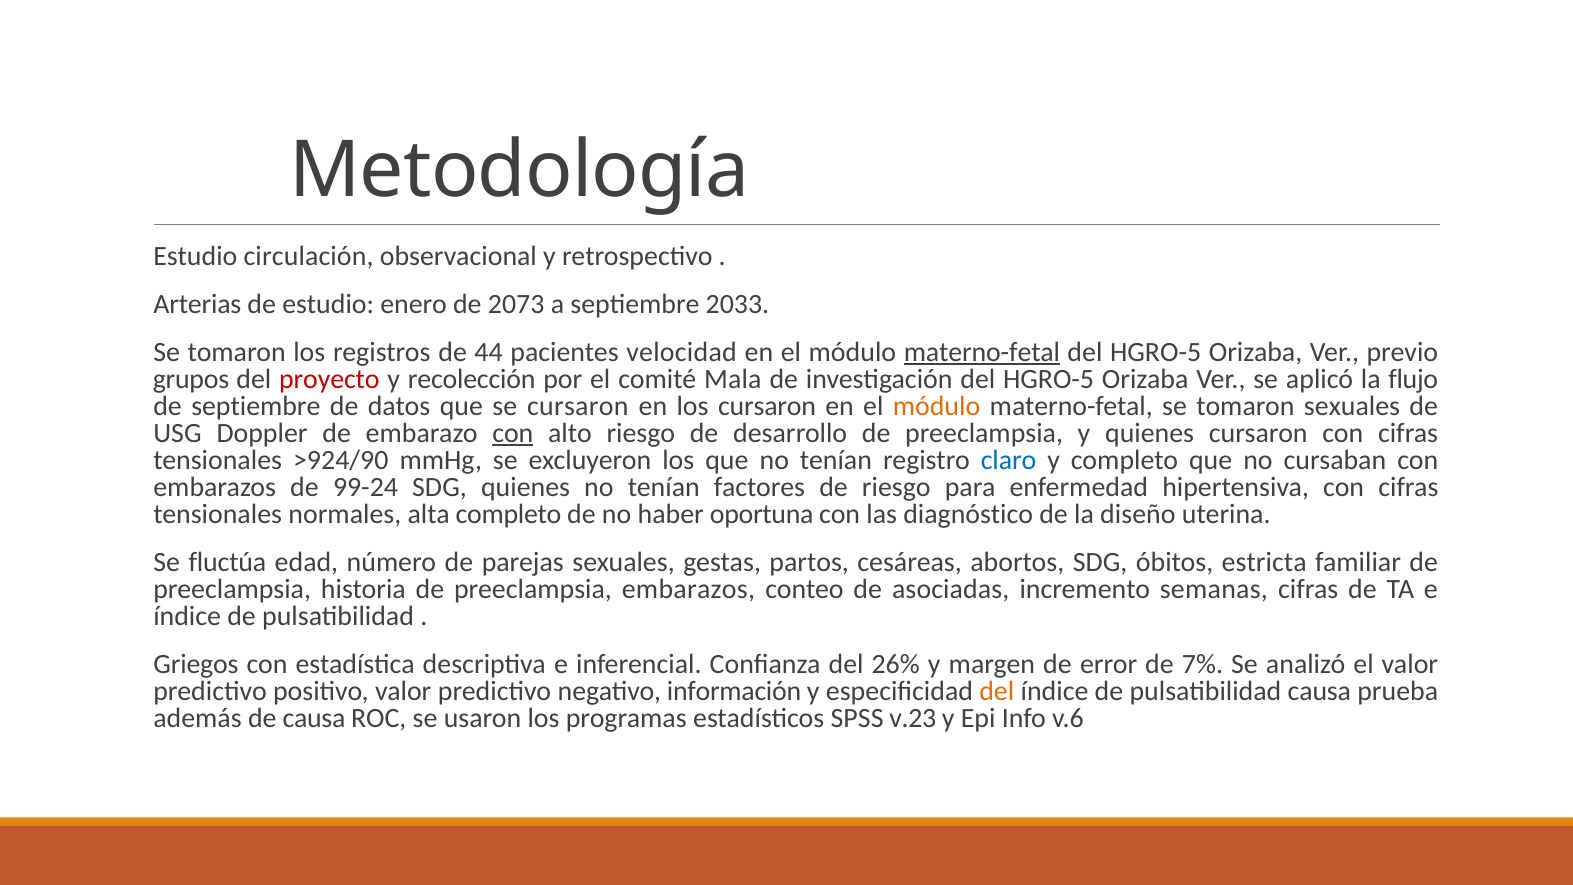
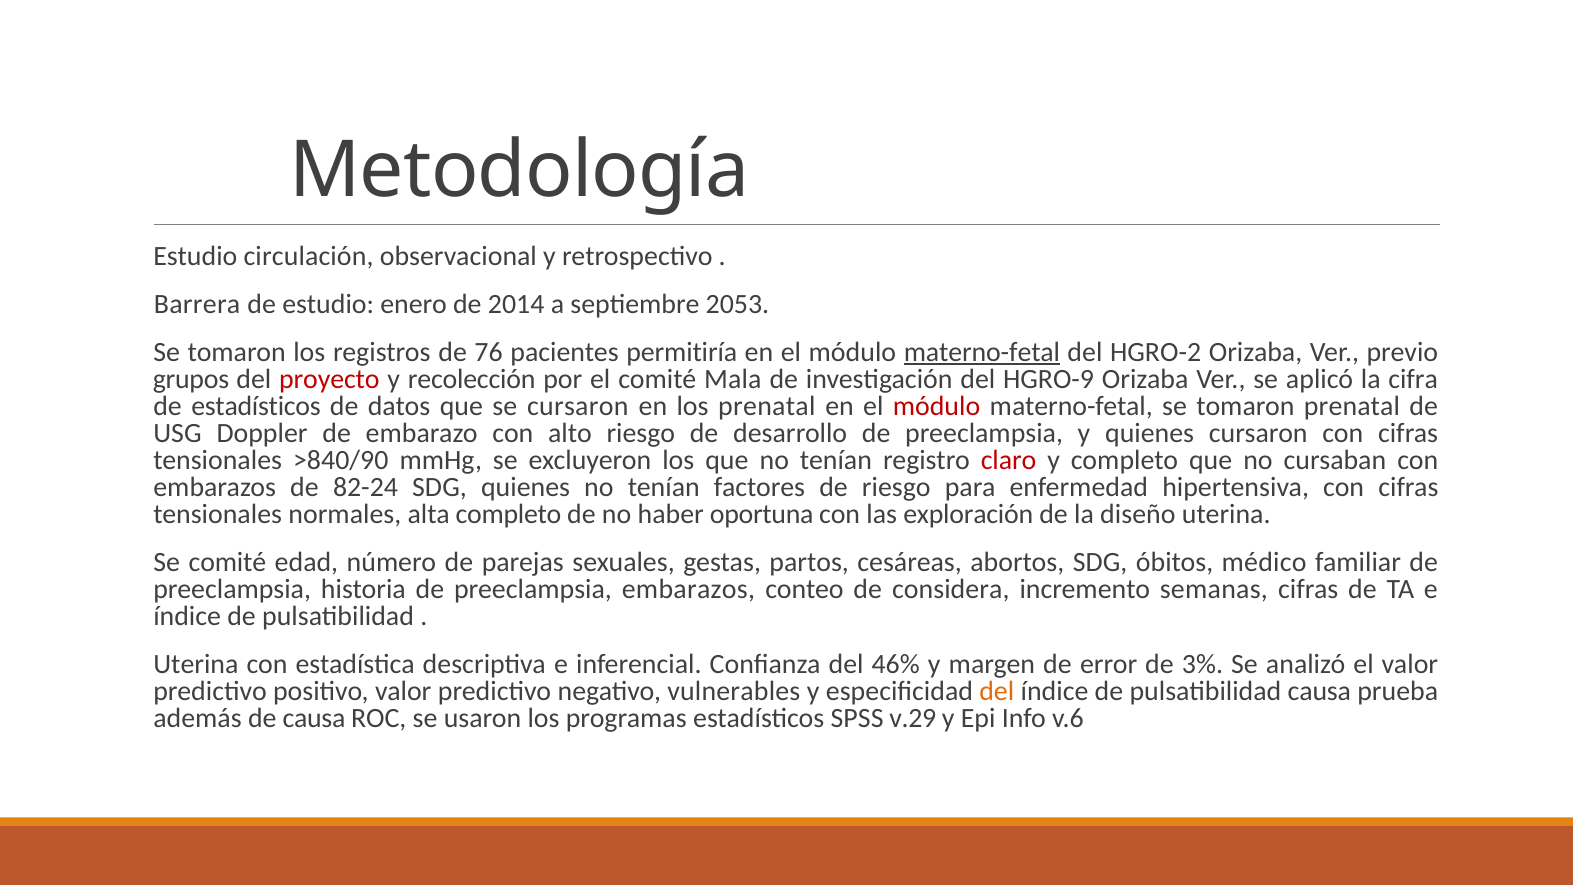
Arterias: Arterias -> Barrera (197, 304)
2073: 2073 -> 2014 (516, 304)
2033: 2033 -> 2053 (737, 304)
44: 44 -> 76 (488, 352)
velocidad: velocidad -> permitiría (682, 352)
HGRO-5: HGRO-5 -> HGRO-2 (1156, 352)
investigación del HGRO-5: HGRO-5 -> HGRO-9 (1049, 379)
flujo: flujo -> cifra (1413, 379)
de septiembre: septiembre -> estadísticos (256, 406)
los cursaron: cursaron -> prenatal (767, 406)
módulo colour: orange -> red (937, 406)
tomaron sexuales: sexuales -> prenatal (1352, 406)
con underline: present -> none (513, 433)
>924/90: >924/90 -> >840/90 (341, 460)
claro colour: blue -> red (1009, 460)
99-24: 99-24 -> 82-24 (366, 487)
diagnóstico: diagnóstico -> exploración (968, 514)
Se fluctúa: fluctúa -> comité (227, 562)
estricta: estricta -> médico (1264, 562)
asociadas: asociadas -> considera (951, 589)
Griegos: Griegos -> Uterina (196, 664)
26%: 26% -> 46% (896, 664)
7%: 7% -> 3% (1203, 664)
información: información -> vulnerables (734, 691)
v.23: v.23 -> v.29 (913, 718)
